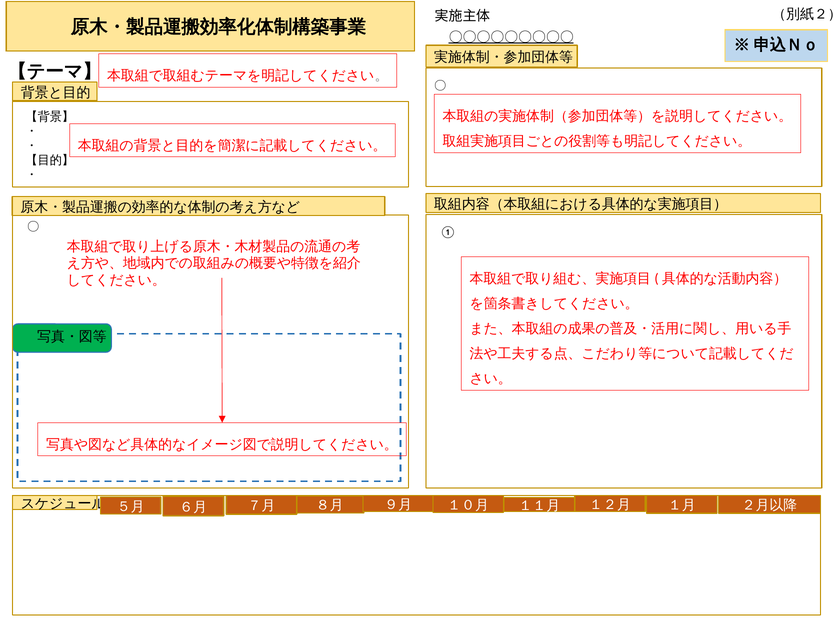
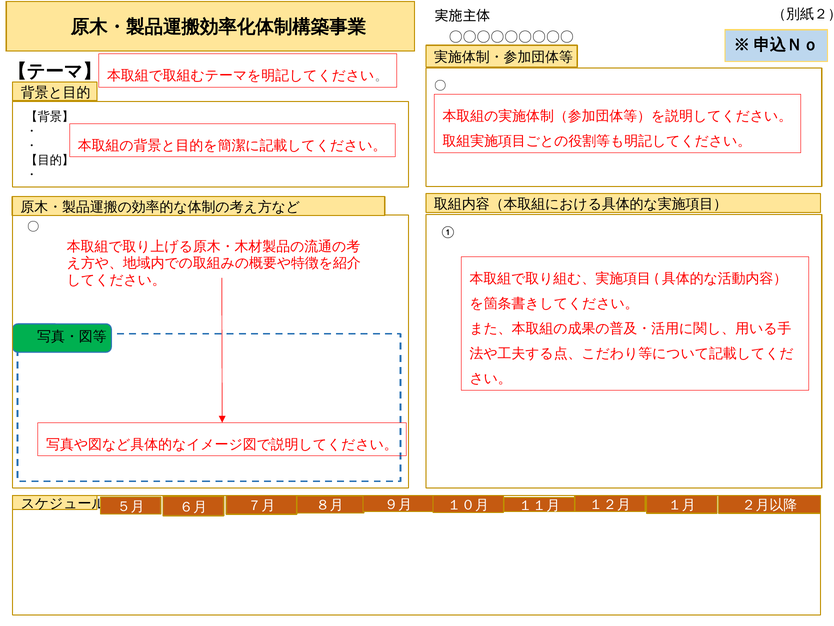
〇〇〇〇〇〇〇〇〇 underline: present -> none (511, 37)
